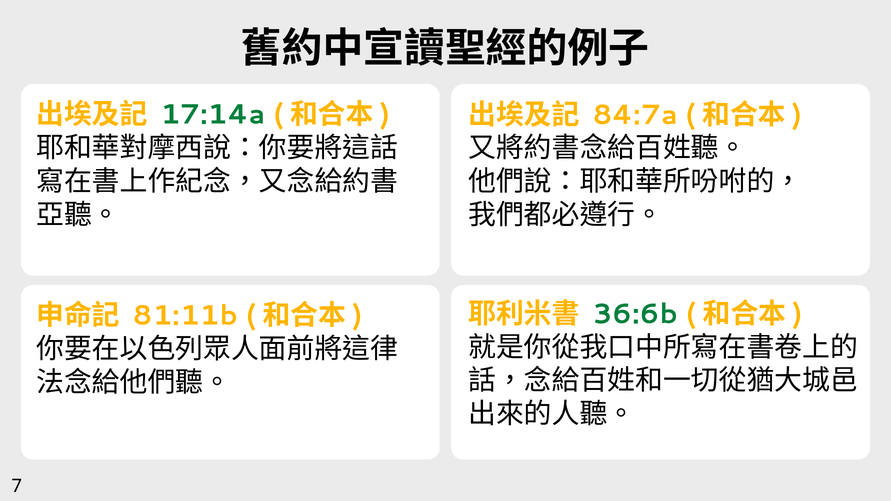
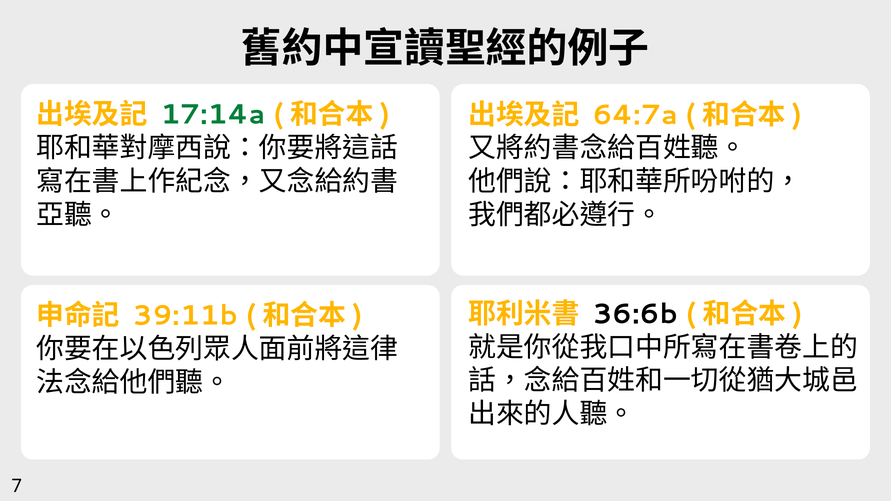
84:7a: 84:7a -> 64:7a (635, 115)
36:6b colour: green -> black (635, 314)
81:11b: 81:11b -> 39:11b (185, 316)
